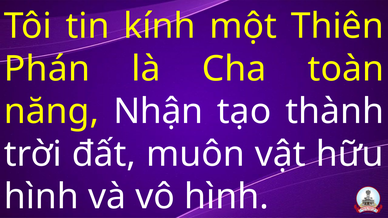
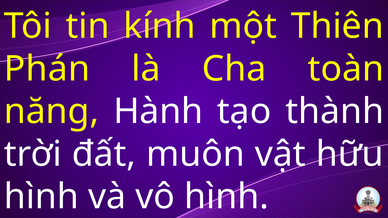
Nhận: Nhận -> Hành (158, 112)
